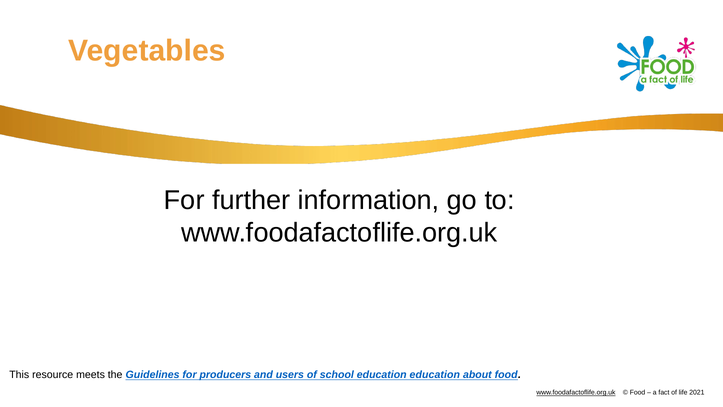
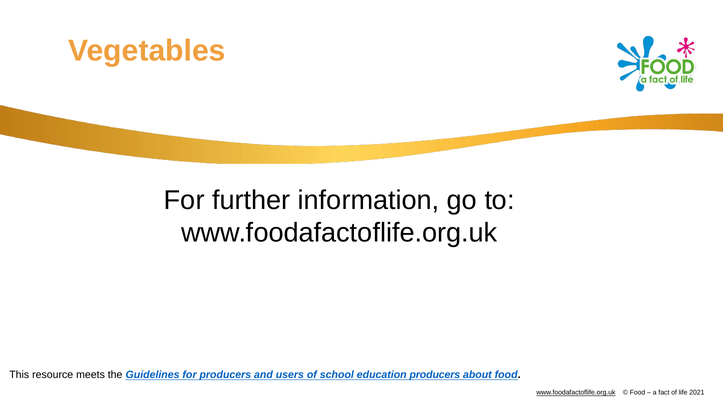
education education: education -> producers (435, 375)
